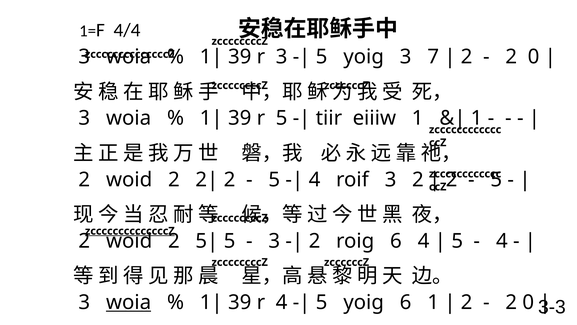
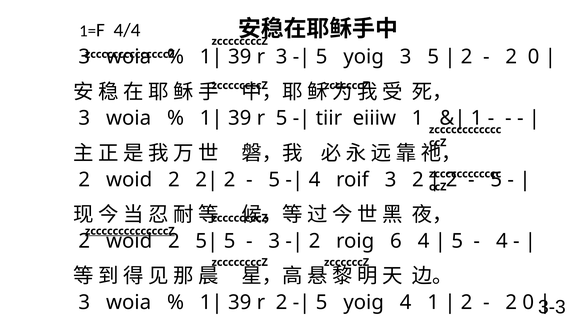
3 7: 7 -> 5 (433, 57)
woia underline: present -> none (129, 302)
r 4: 4 -> 2 (282, 302)
yoig 6: 6 -> 4 (406, 302)
